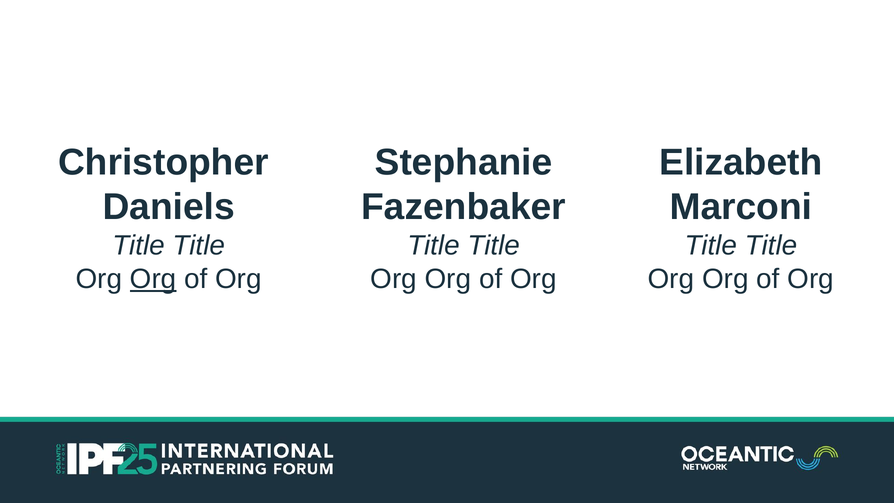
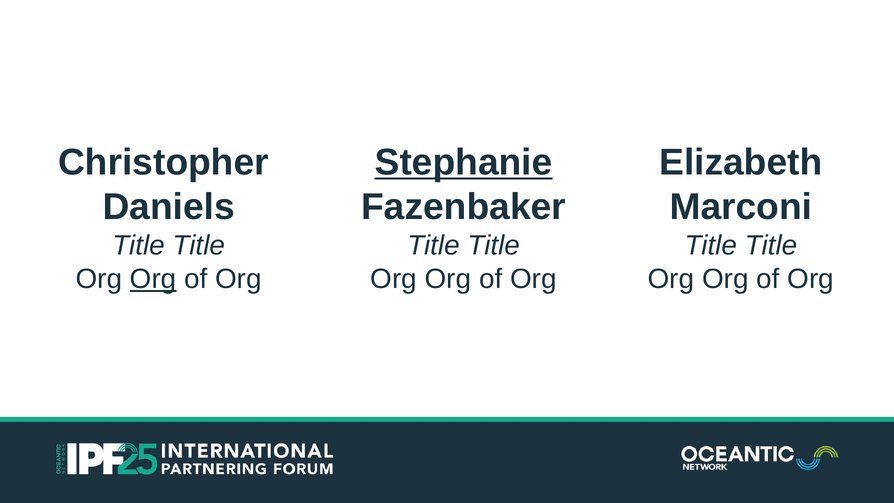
Stephanie underline: none -> present (464, 162)
